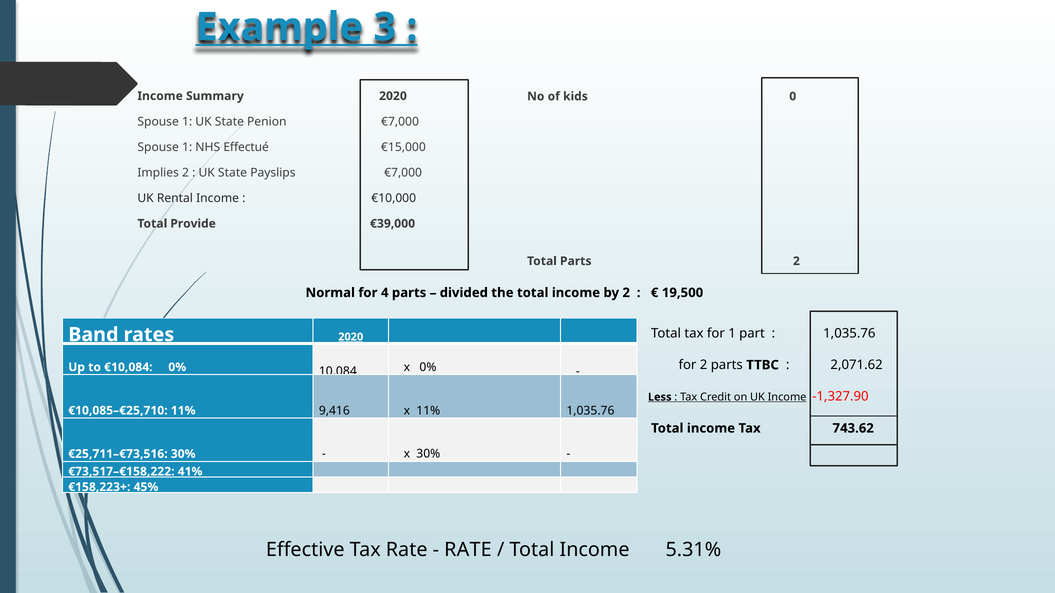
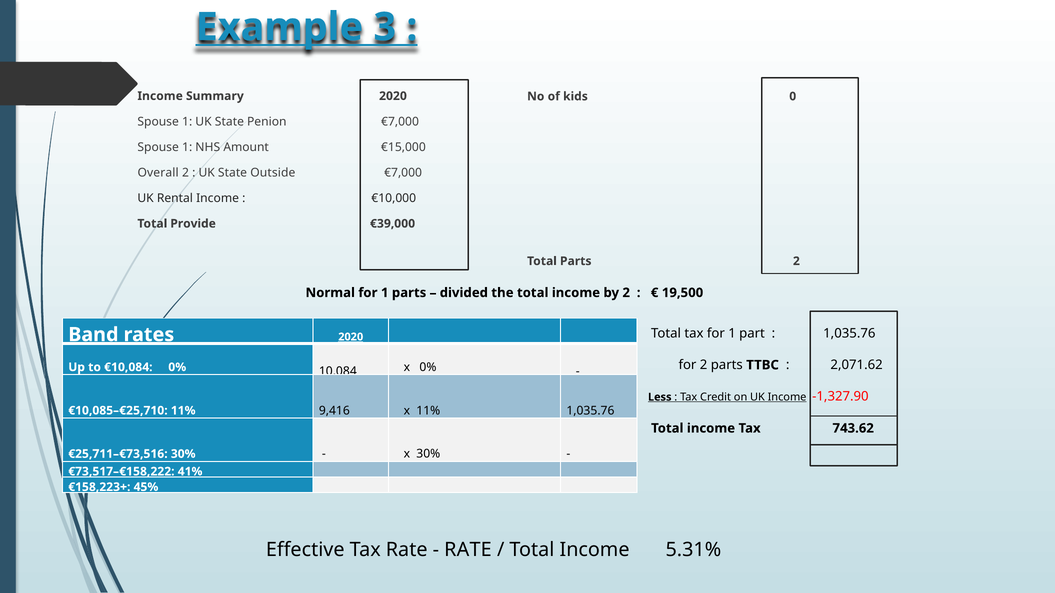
Effectué: Effectué -> Amount (246, 147)
Implies: Implies -> Overall (158, 173)
Payslips: Payslips -> Outside (273, 173)
4: 4 -> 1 (385, 293)
